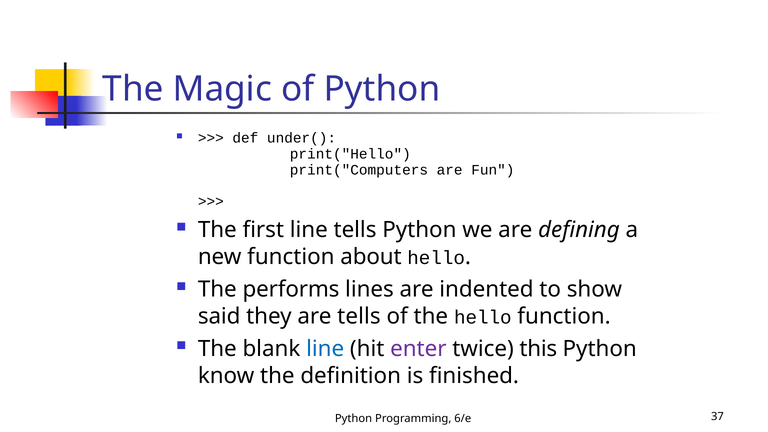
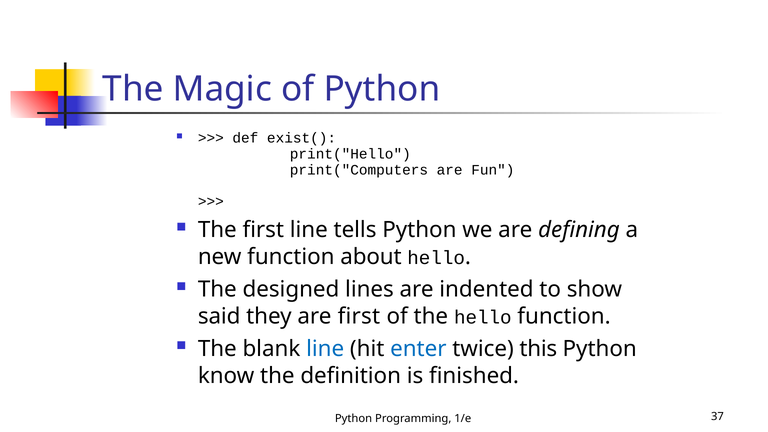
under(: under( -> exist( (302, 138)
performs: performs -> designed (291, 289)
are tells: tells -> first (359, 316)
enter colour: purple -> blue (418, 349)
6/e: 6/e -> 1/e (463, 418)
